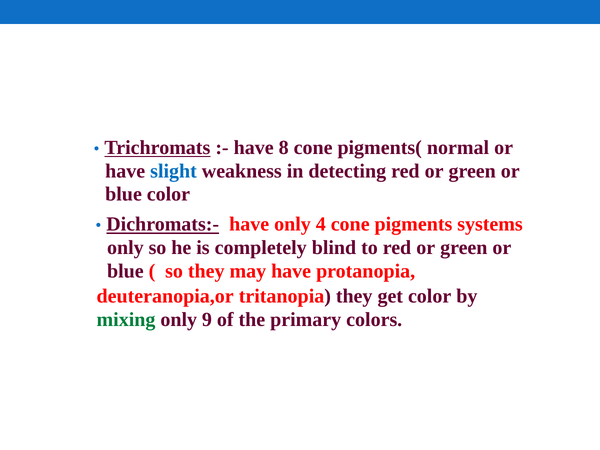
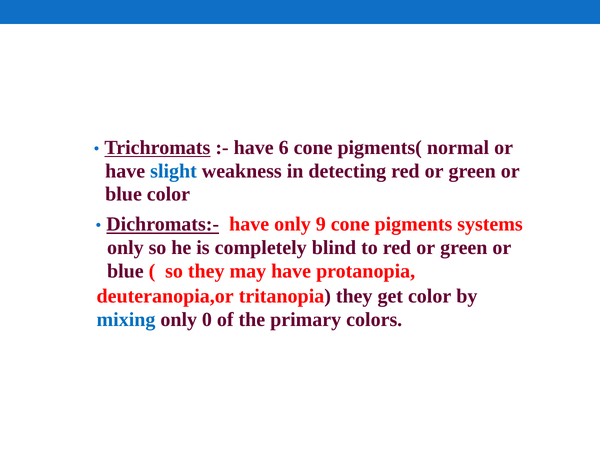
8: 8 -> 6 (284, 148)
4: 4 -> 9 (321, 224)
mixing colour: green -> blue (126, 319)
9: 9 -> 0 (207, 319)
